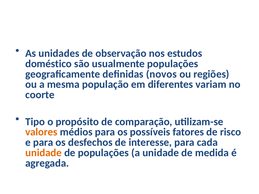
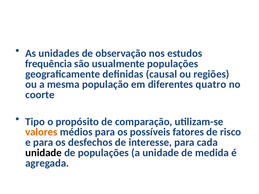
doméstico: doméstico -> frequência (49, 64)
novos: novos -> causal (161, 74)
variam: variam -> quatro (211, 84)
unidade colour: orange -> black (44, 153)
